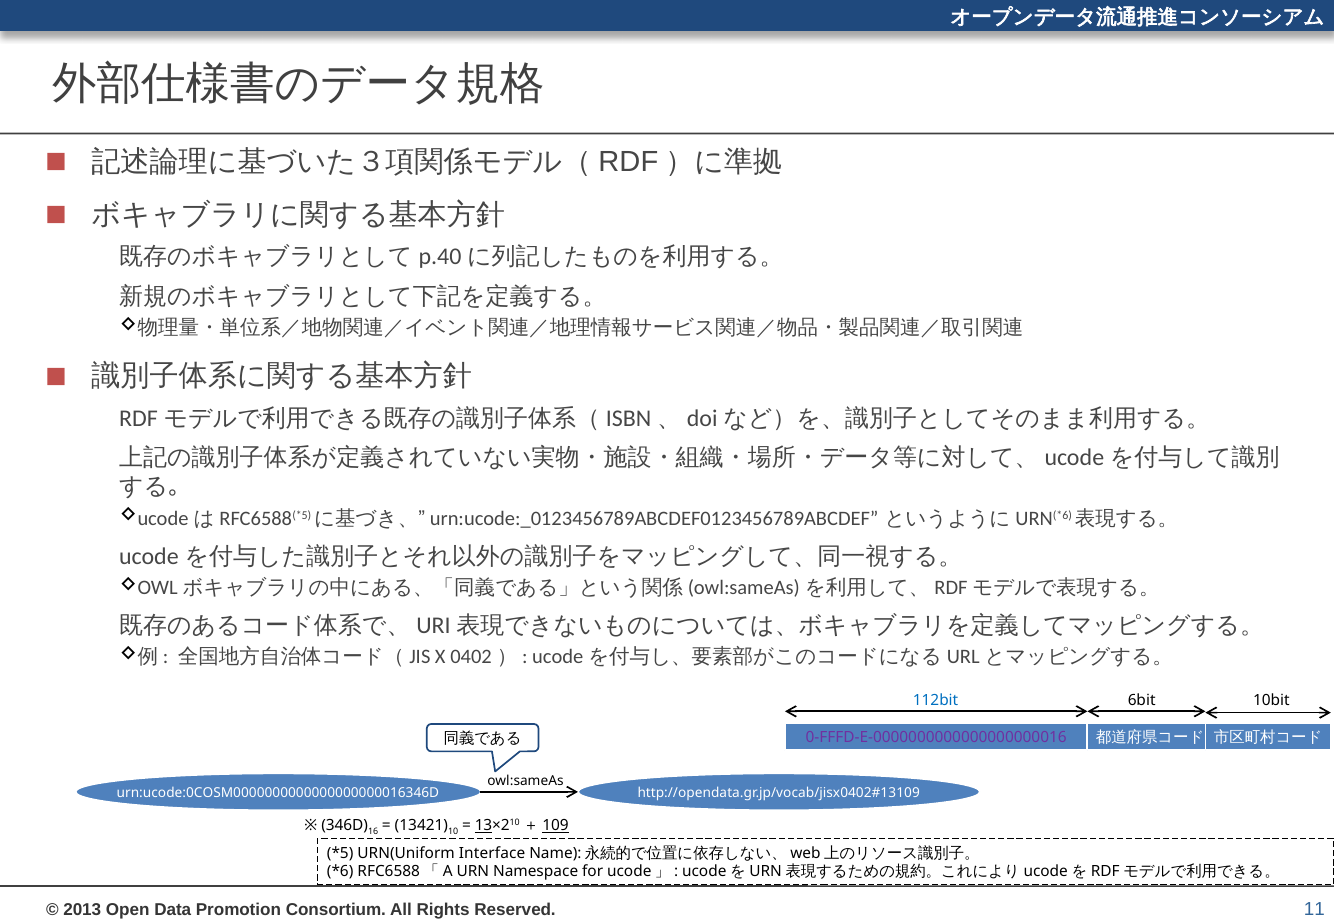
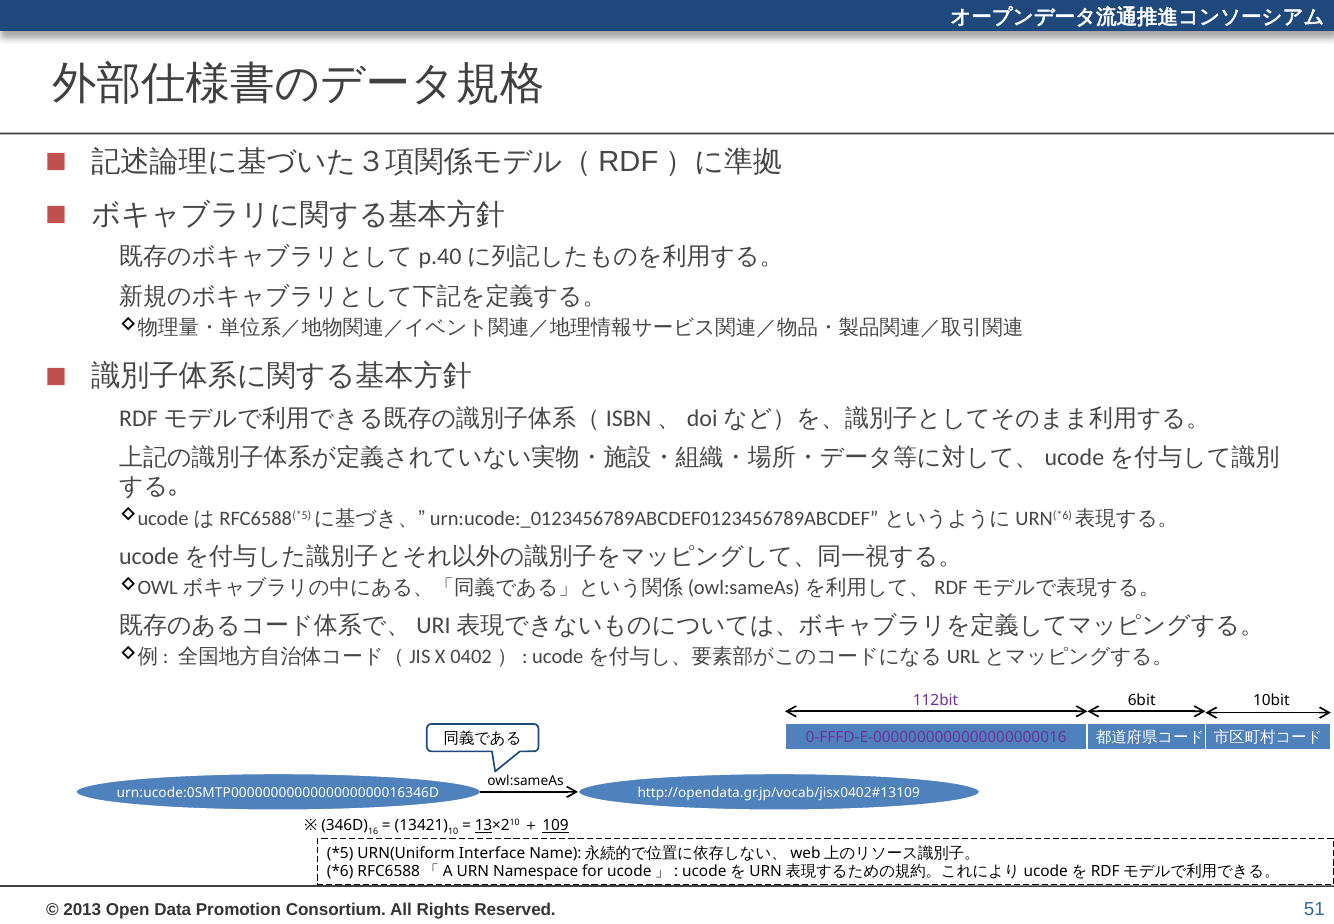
112bit colour: blue -> purple (936, 700)
urn:ucode:0COSM0000000000000000000016346D: urn:ucode:0COSM0000000000000000000016346D -> urn:ucode:0SMTP0000000000000000000016346D (278, 792)
11: 11 -> 51 (1314, 909)
